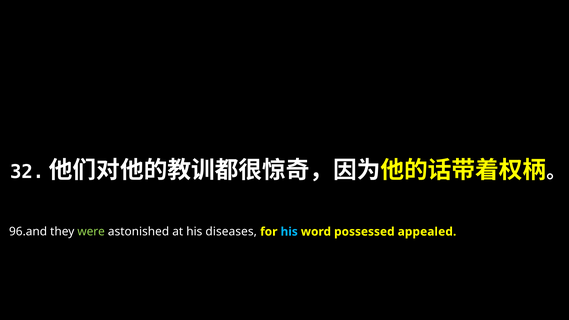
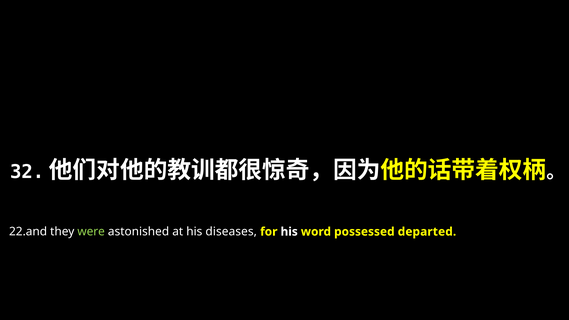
96.and: 96.and -> 22.and (28, 232)
his colour: light blue -> white (289, 232)
appealed: appealed -> departed (427, 232)
